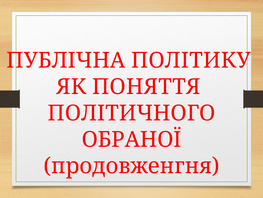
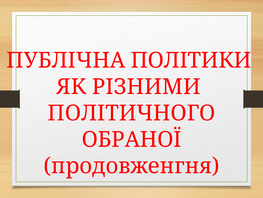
ПОЛІТИКУ: ПОЛІТИКУ -> ПОЛІТИКИ (191, 60)
ПОНЯТТЯ: ПОНЯТТЯ -> РІЗНИМИ (146, 86)
